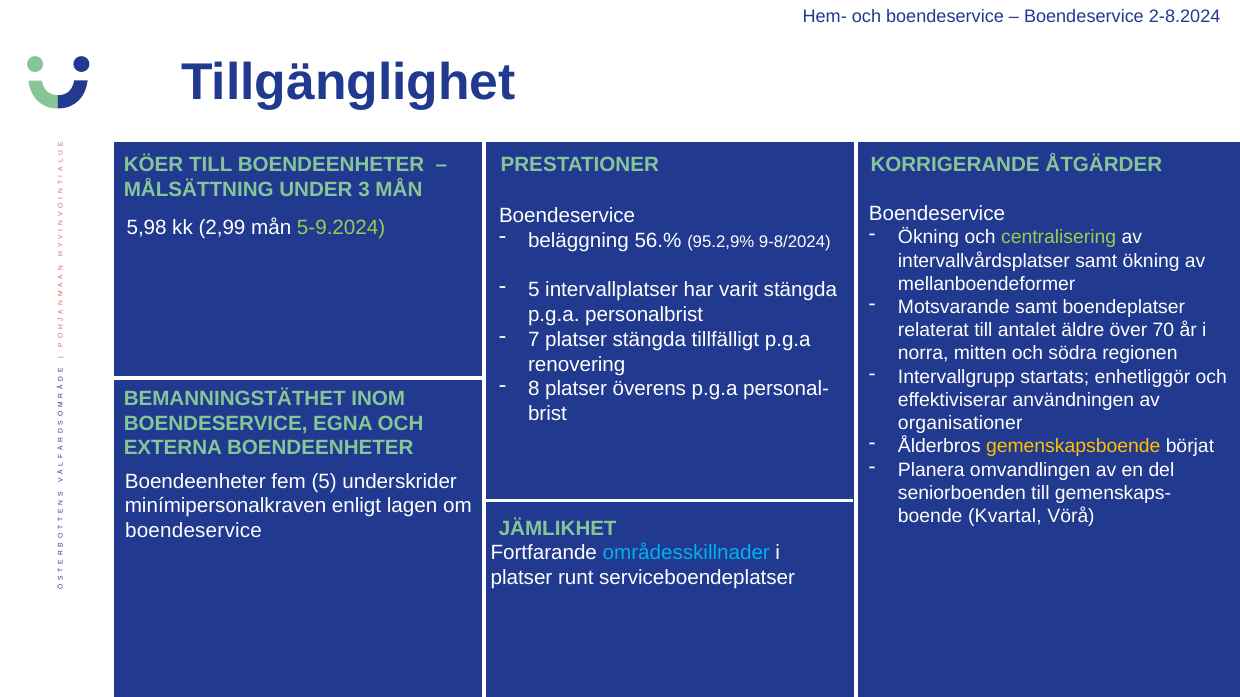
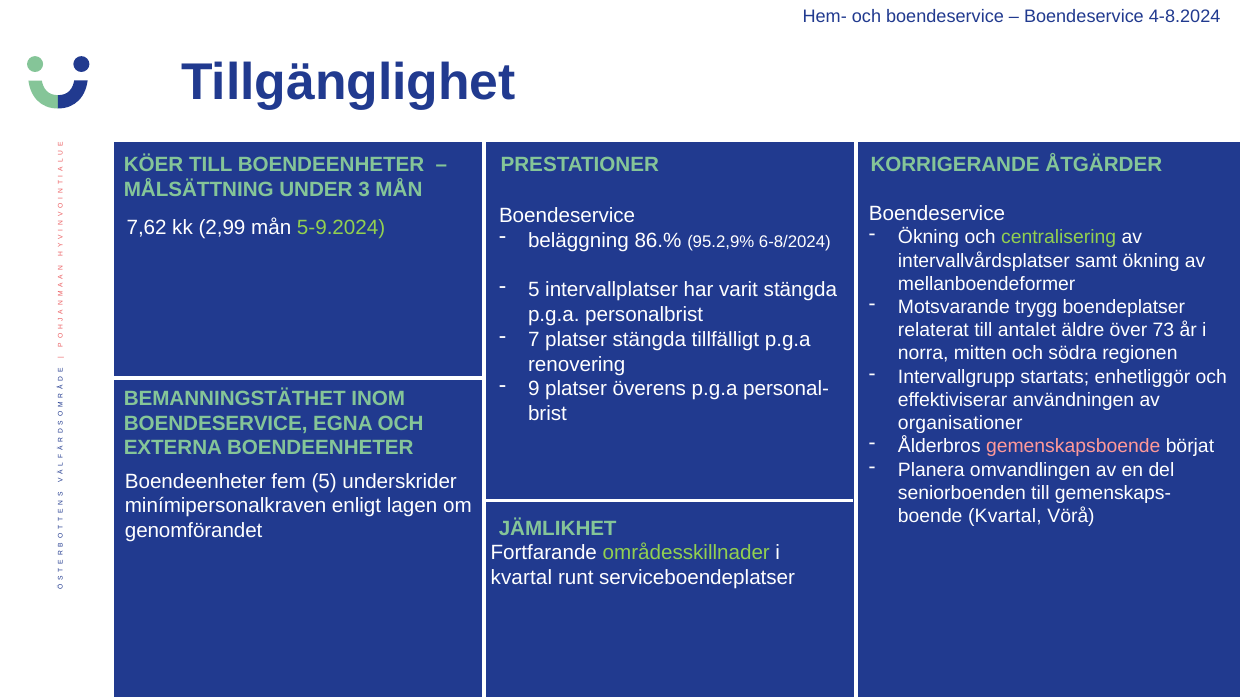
2-8.2024: 2-8.2024 -> 4-8.2024 (1185, 17)
5,98: 5,98 -> 7,62 (147, 228)
56.%: 56.% -> 86.% (658, 241)
9-8/2024: 9-8/2024 -> 6-8/2024 (795, 242)
Motsvarande samt: samt -> trygg (1036, 307)
70: 70 -> 73 (1163, 331)
8: 8 -> 9 (534, 389)
gemenskapsboende colour: yellow -> pink (1073, 447)
boendeservice: boendeservice -> genomförandet (194, 531)
områdesskillnader colour: light blue -> light green (686, 553)
platser: platser -> kvartal (521, 578)
